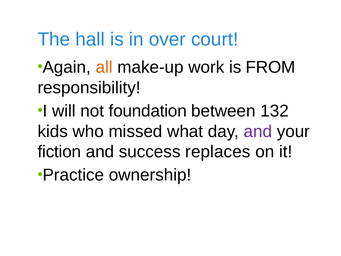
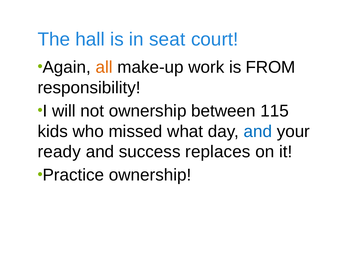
over: over -> seat (167, 39)
not foundation: foundation -> ownership (148, 111)
132: 132 -> 115 (275, 111)
and colour: purple -> blue (258, 131)
fiction: fiction -> ready (59, 152)
